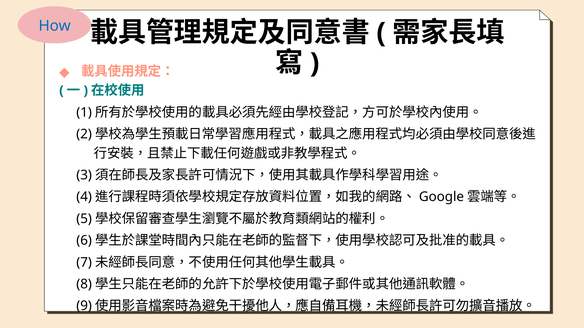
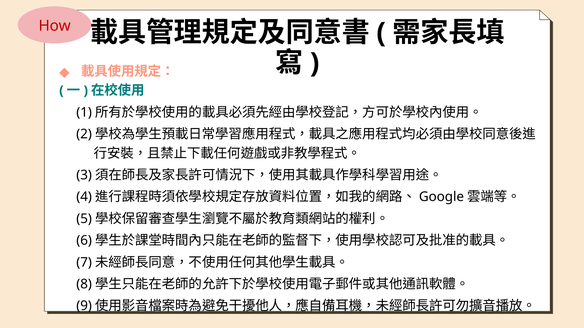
How colour: blue -> red (55, 26)
